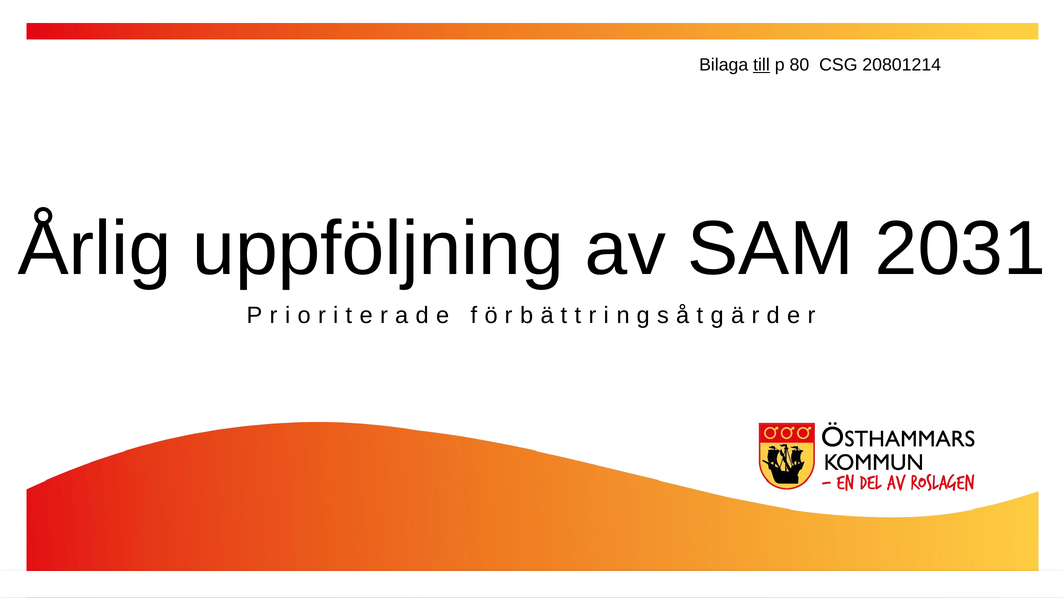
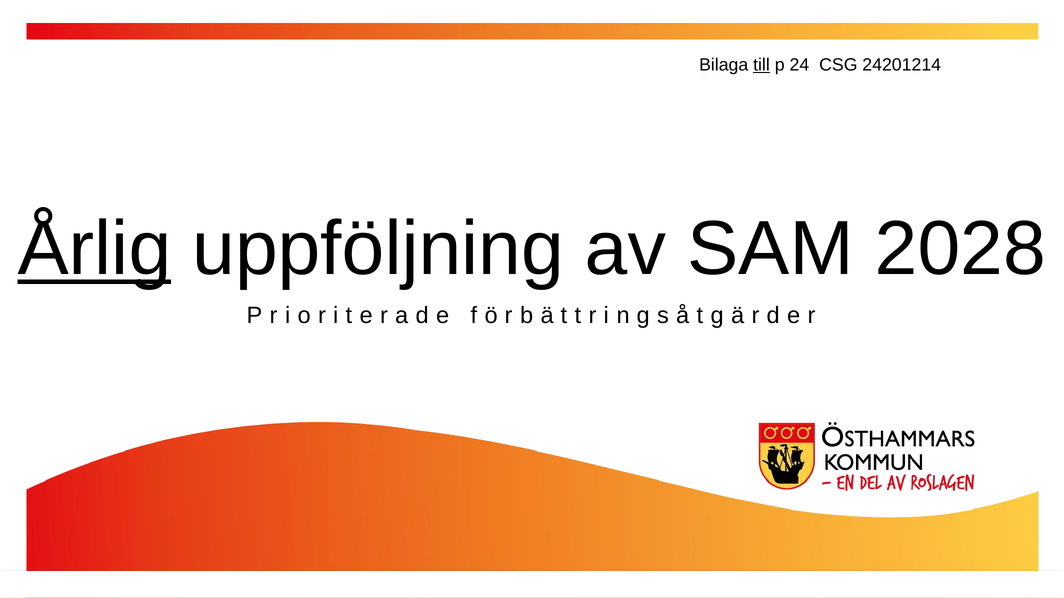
80: 80 -> 24 (799, 65)
20801214: 20801214 -> 24201214 (902, 65)
Årlig underline: none -> present (94, 249)
2031: 2031 -> 2028 (960, 249)
